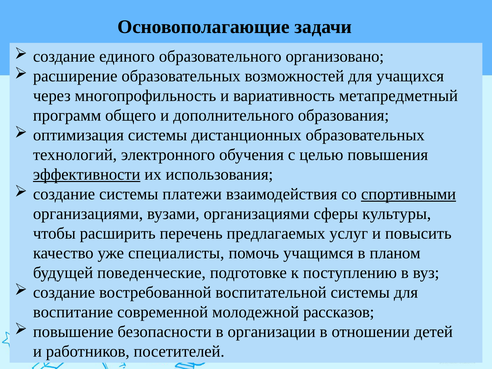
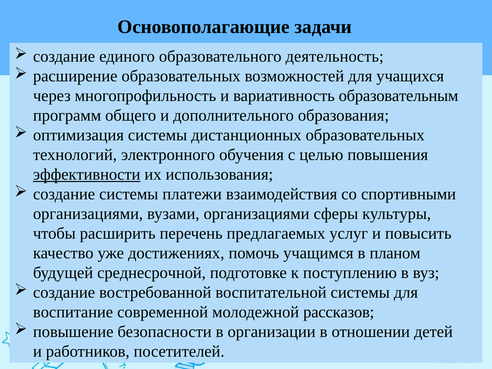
организовано: организовано -> деятельность (335, 56)
метапредметный: метапредметный -> образовательным (399, 96)
спортивными underline: present -> none (409, 194)
специалисты: специалисты -> достижениях (176, 253)
поведенческие: поведенческие -> среднесрочной (152, 273)
